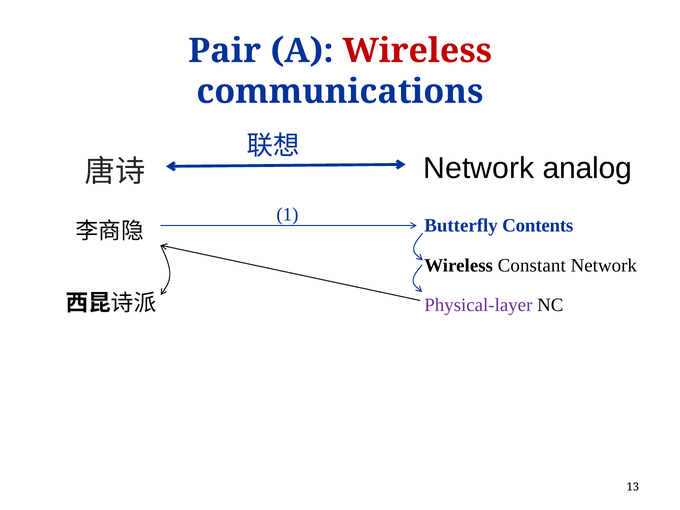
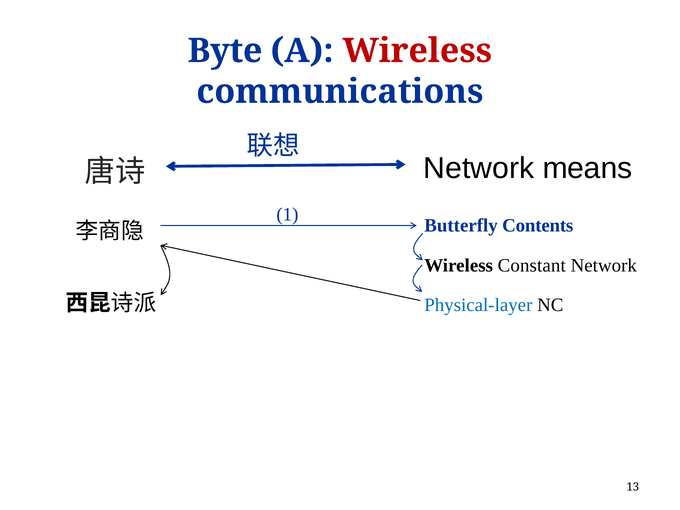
Pair: Pair -> Byte (225, 51)
analog: analog -> means (587, 168)
Physical-layer colour: purple -> blue (478, 305)
